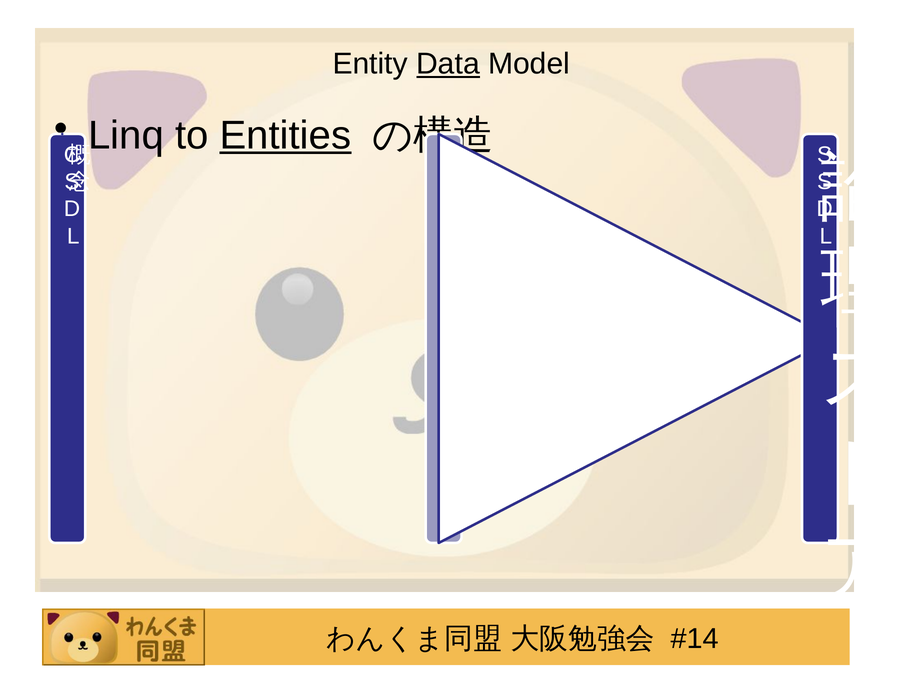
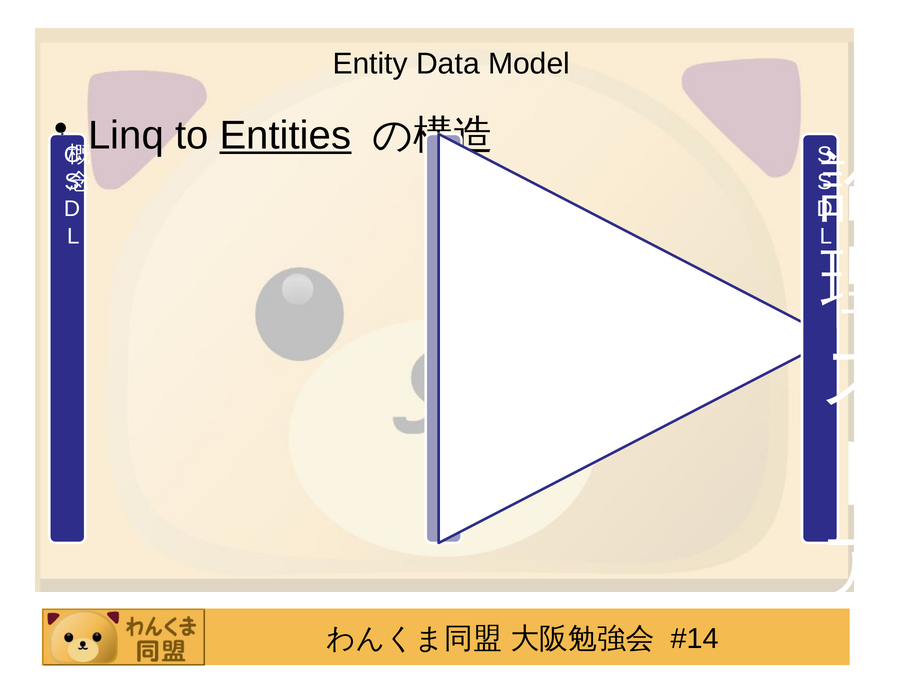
Data underline: present -> none (448, 64)
